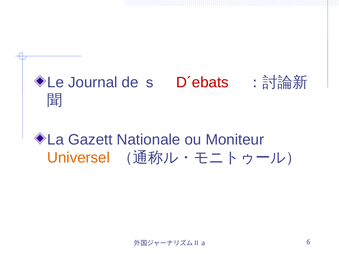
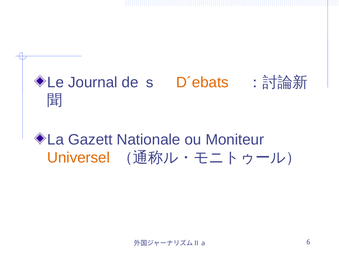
D´ebats colour: red -> orange (202, 82)
